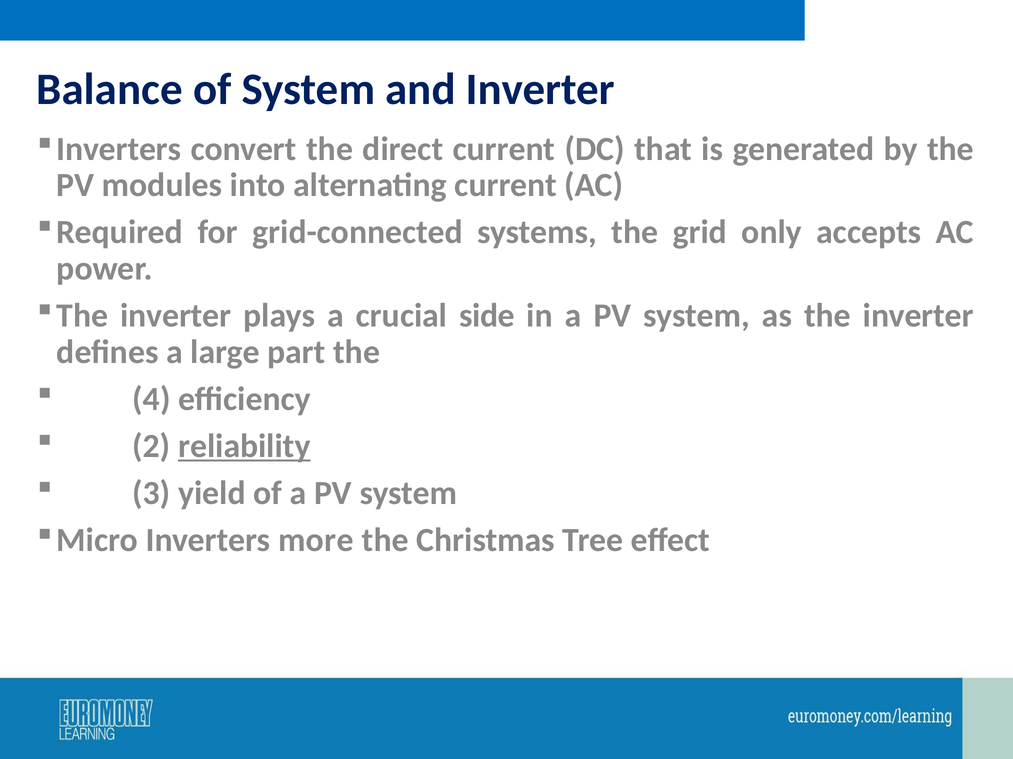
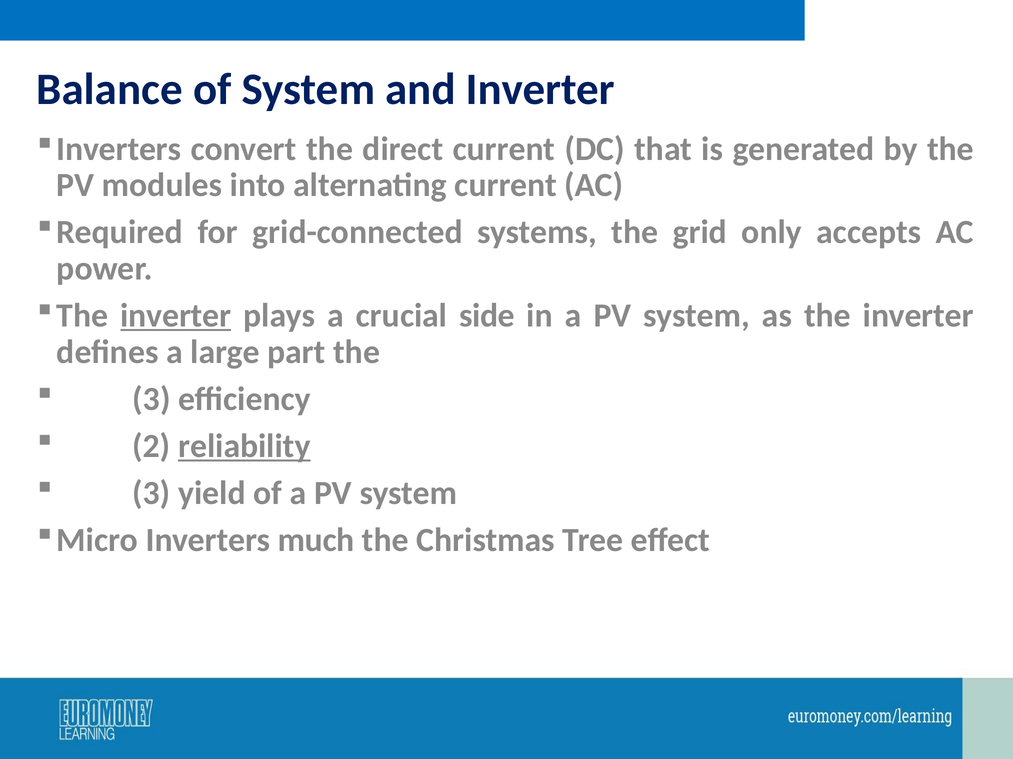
inverter underline: none -> present (176, 316)
4: 4 -> 3 (151, 399)
more: more -> much (316, 540)
